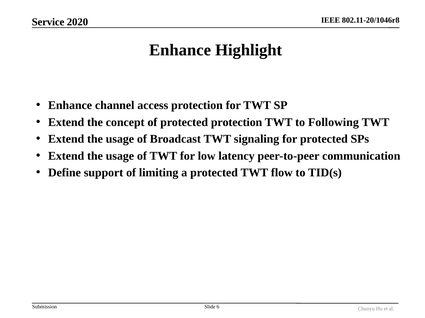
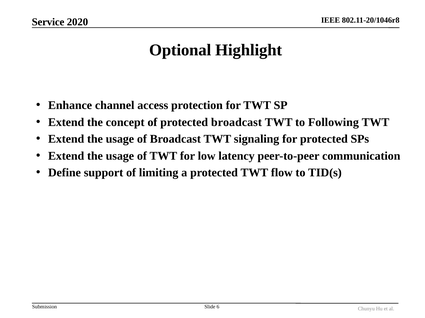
Enhance: Enhance -> Optional (180, 50)
protected protection: protection -> broadcast (236, 123)
